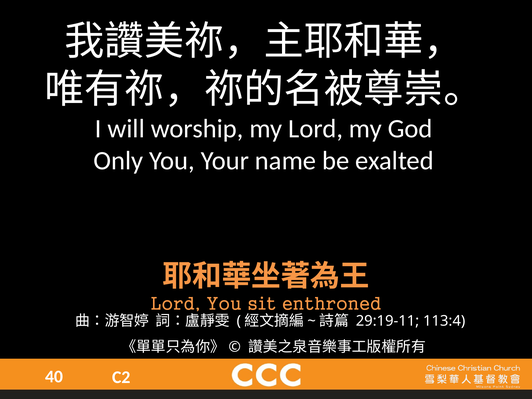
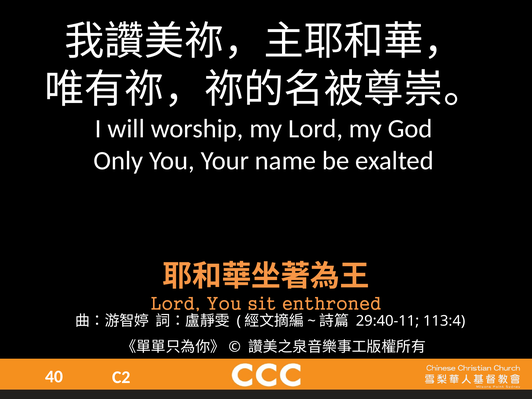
29:19-11: 29:19-11 -> 29:40-11 (387, 321)
